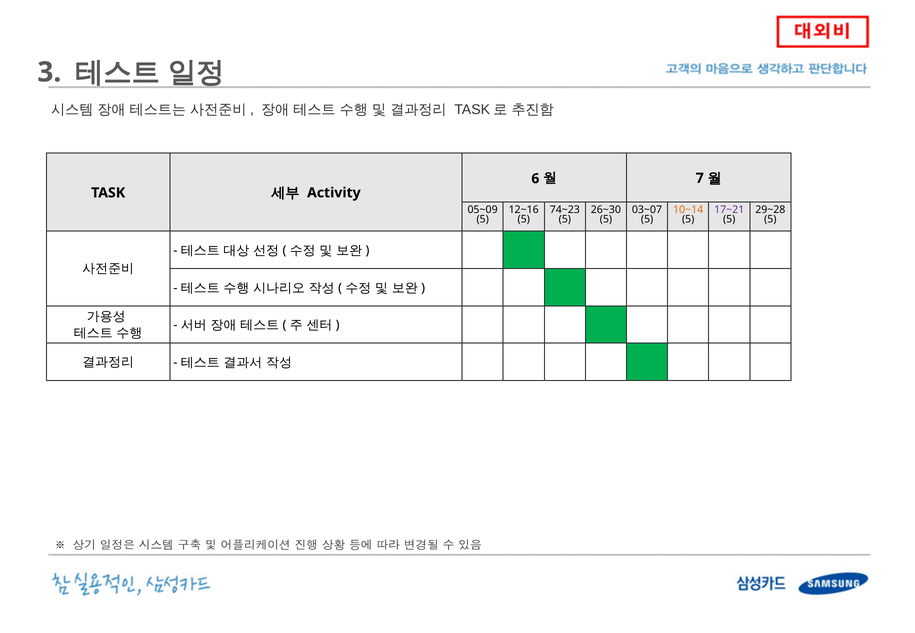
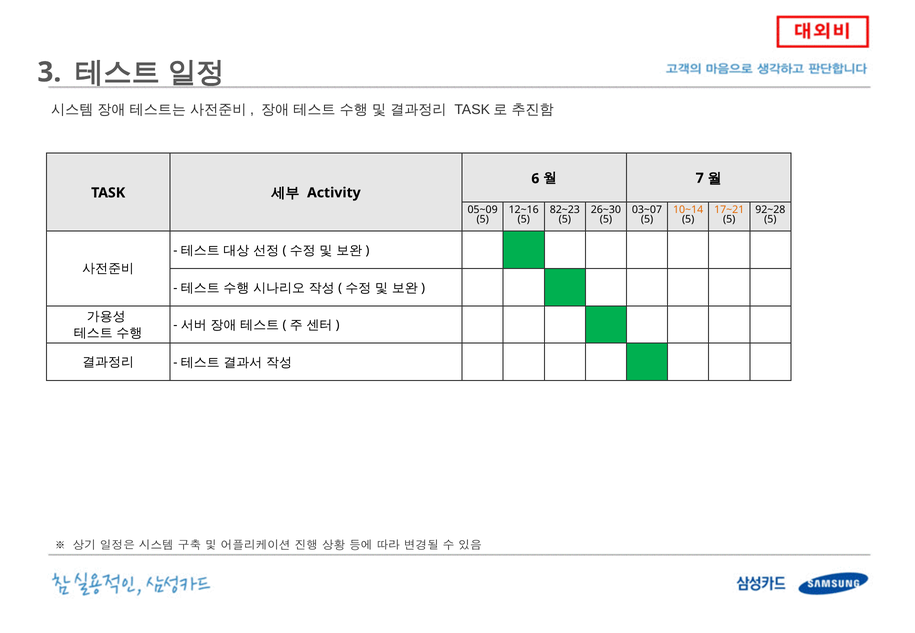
74~23: 74~23 -> 82~23 (565, 210)
17~21 colour: purple -> orange (729, 210)
29~28: 29~28 -> 92~28 (770, 210)
